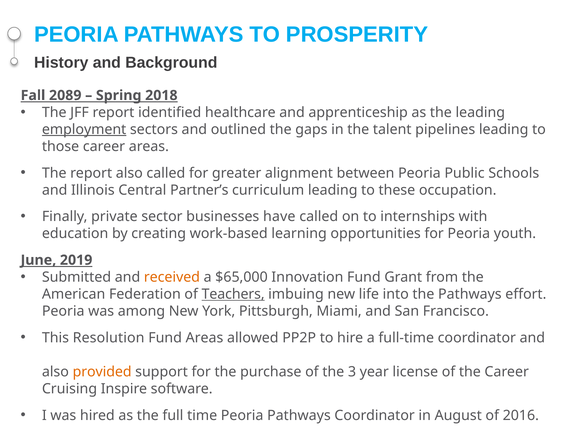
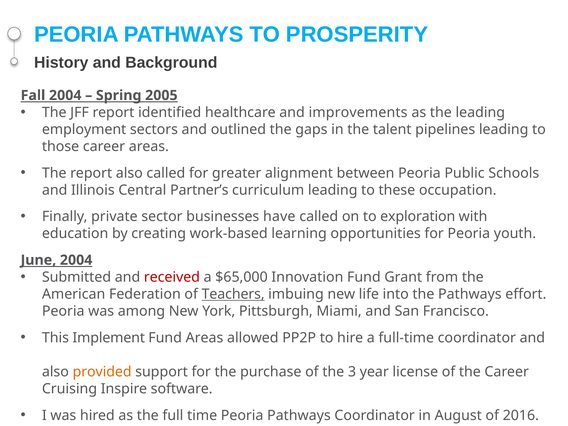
Fall 2089: 2089 -> 2004 (65, 95)
2018: 2018 -> 2005 (161, 95)
apprenticeship: apprenticeship -> improvements (358, 112)
employment underline: present -> none (84, 129)
internships: internships -> exploration (418, 217)
June 2019: 2019 -> 2004 (76, 260)
received colour: orange -> red (172, 277)
Resolution: Resolution -> Implement (109, 338)
